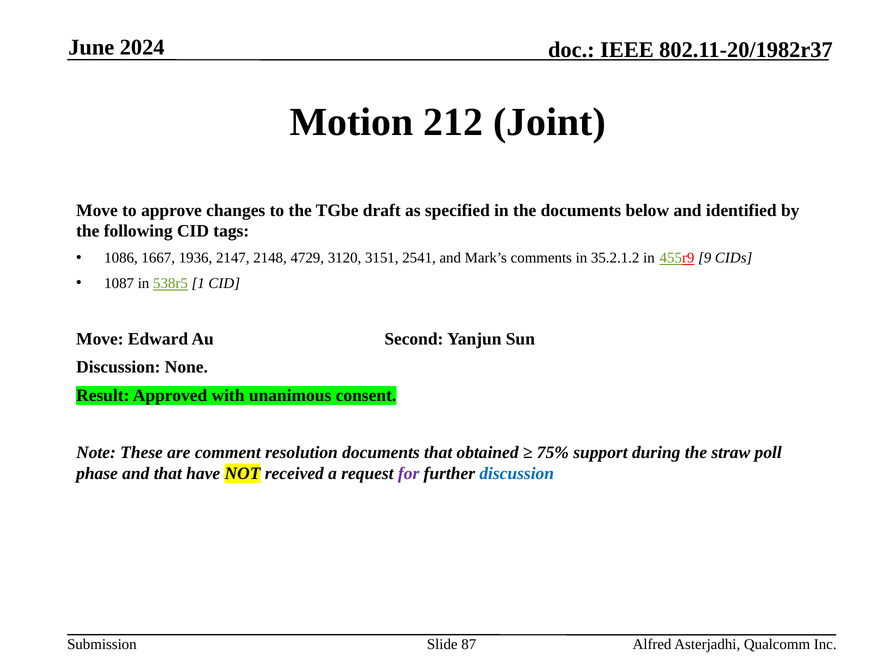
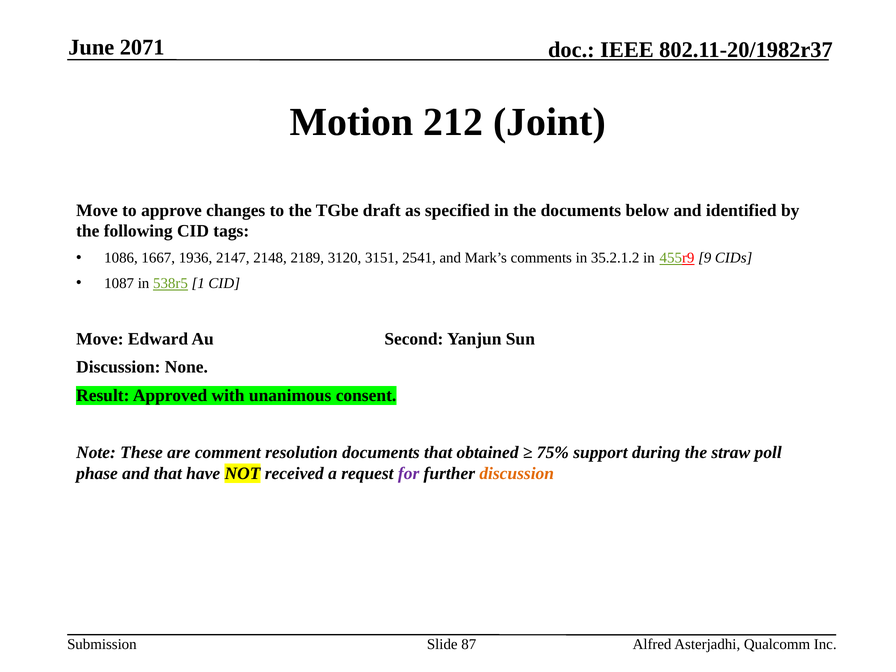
2024: 2024 -> 2071 (142, 47)
4729: 4729 -> 2189 (307, 258)
discussion colour: blue -> orange (517, 473)
